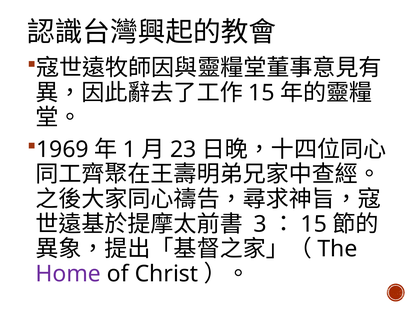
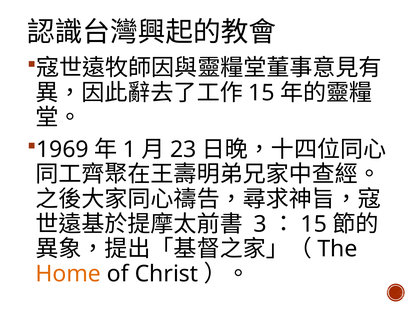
Home colour: purple -> orange (68, 274)
